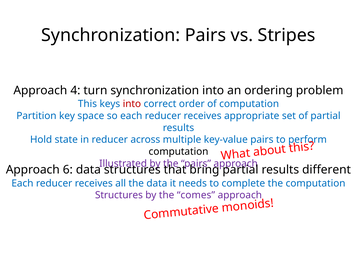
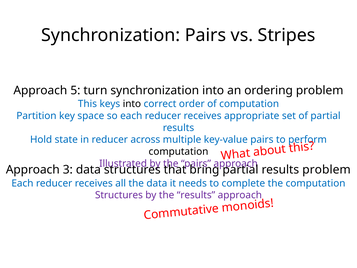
4: 4 -> 5 (75, 90)
into colour: red -> black (132, 104)
6: 6 -> 3 (68, 170)
results different: different -> problem (326, 170)
the comes: comes -> results (196, 195)
